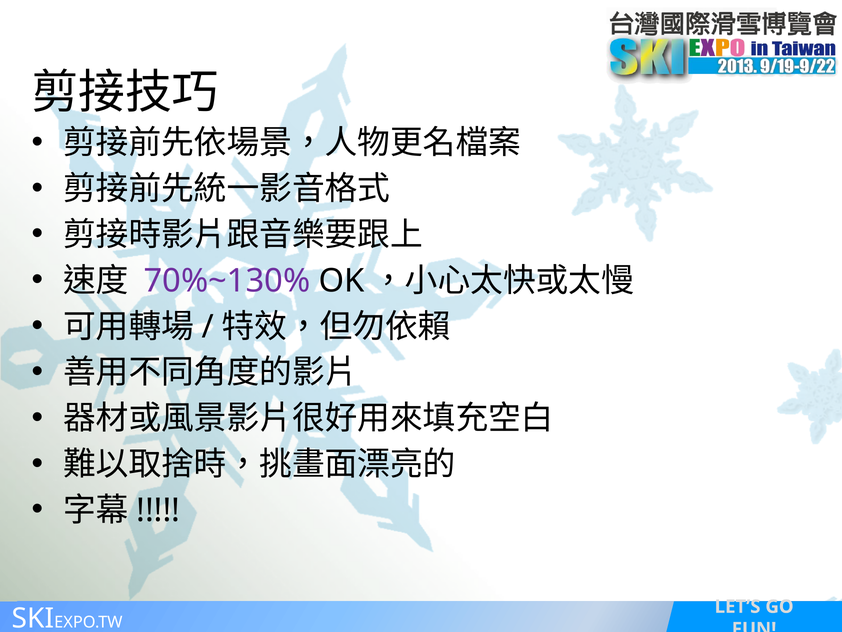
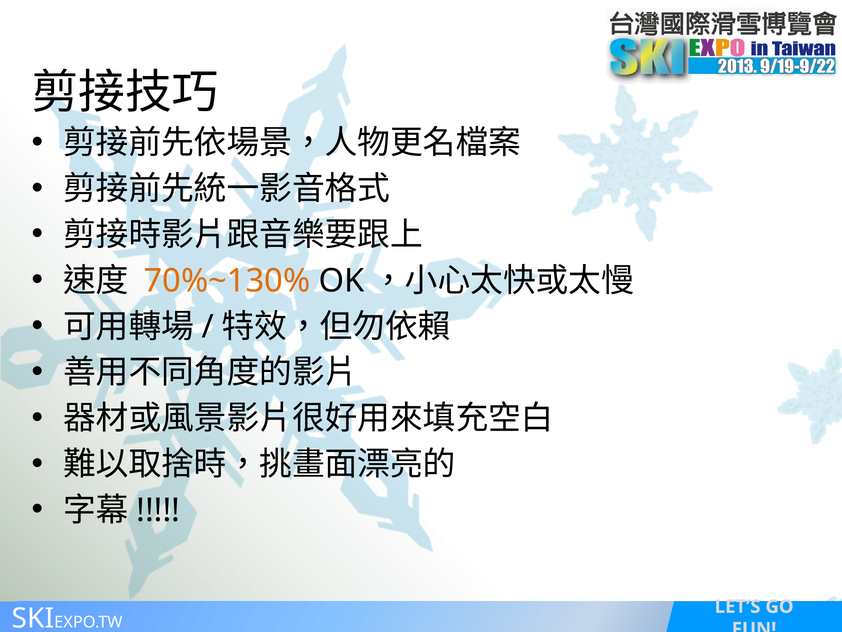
70%~130% colour: purple -> orange (227, 281)
